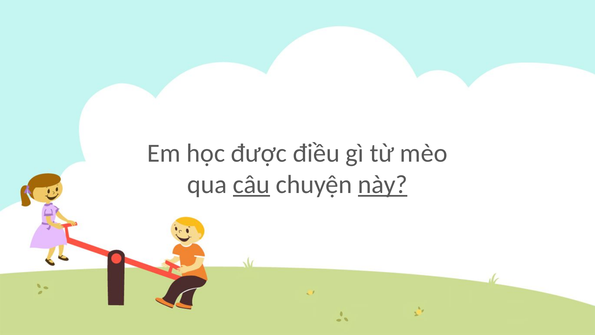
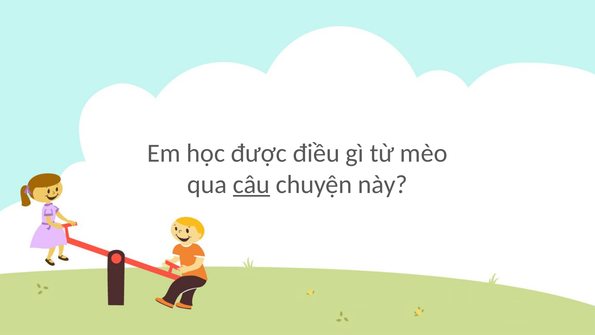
này underline: present -> none (383, 184)
